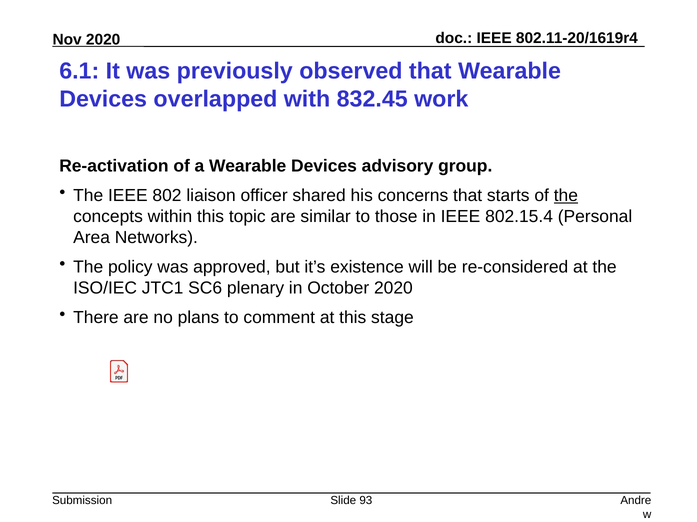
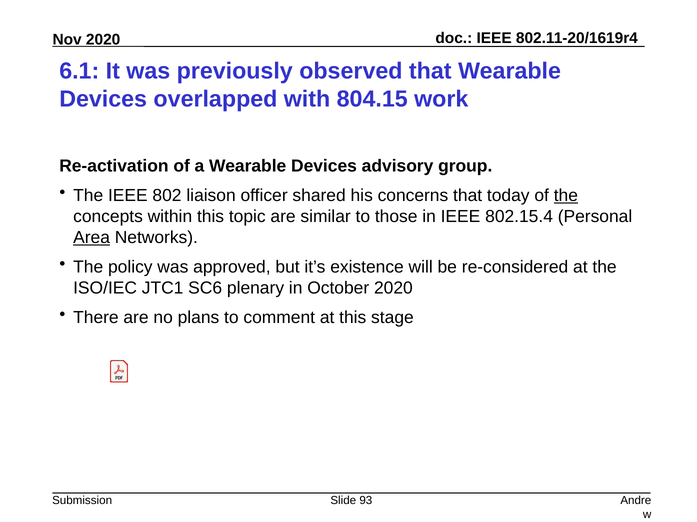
832.45: 832.45 -> 804.15 (372, 99)
starts: starts -> today (508, 196)
Area underline: none -> present (92, 238)
